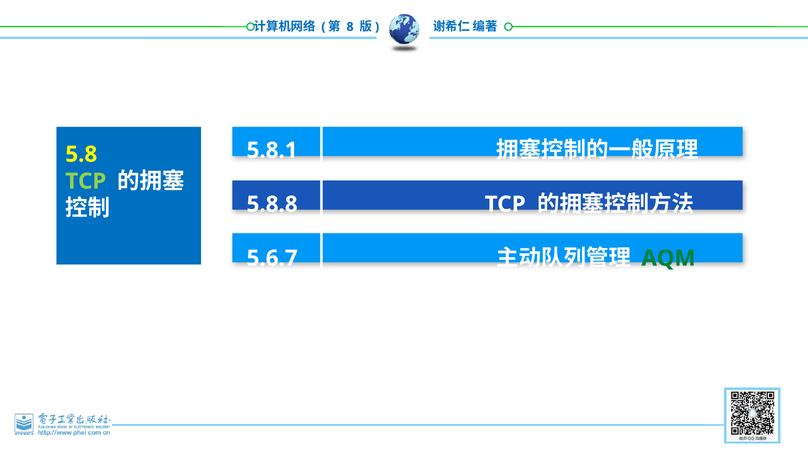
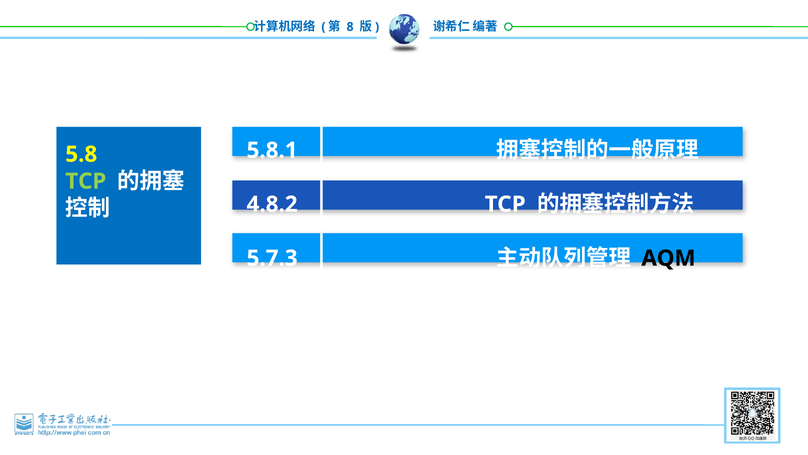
5.8.8: 5.8.8 -> 4.8.2 (272, 204)
5.6.7: 5.6.7 -> 5.7.3 (272, 258)
AQM colour: green -> black (668, 258)
